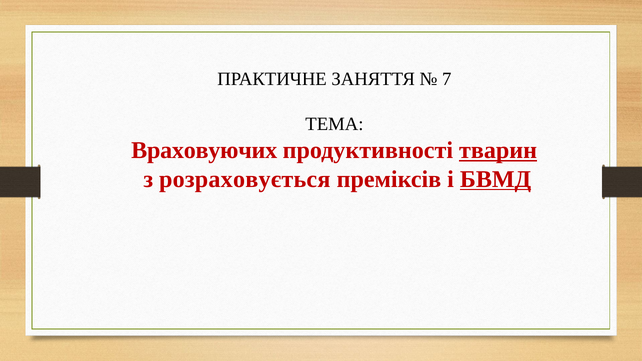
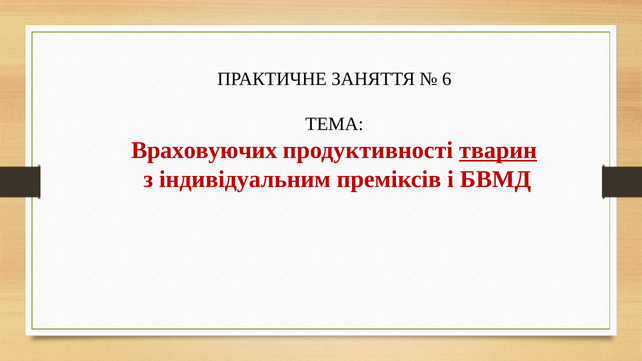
7: 7 -> 6 (447, 79)
розраховується: розраховується -> індивідуальним (245, 179)
БВМД underline: present -> none (496, 179)
